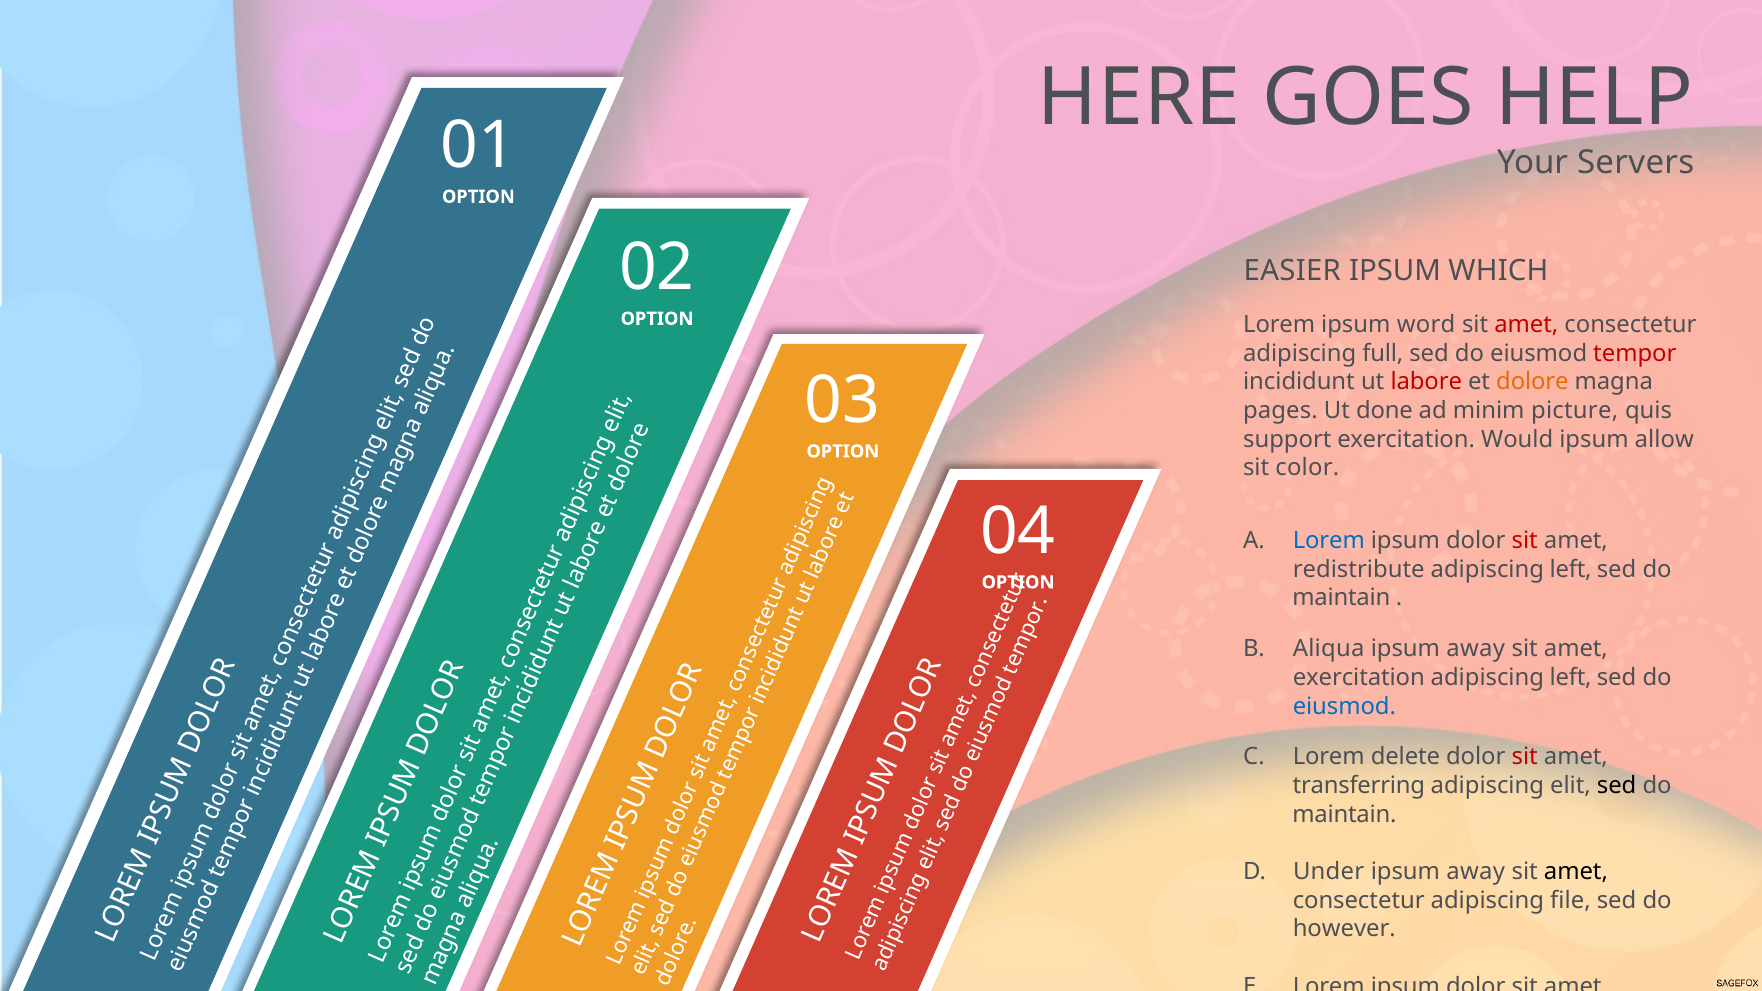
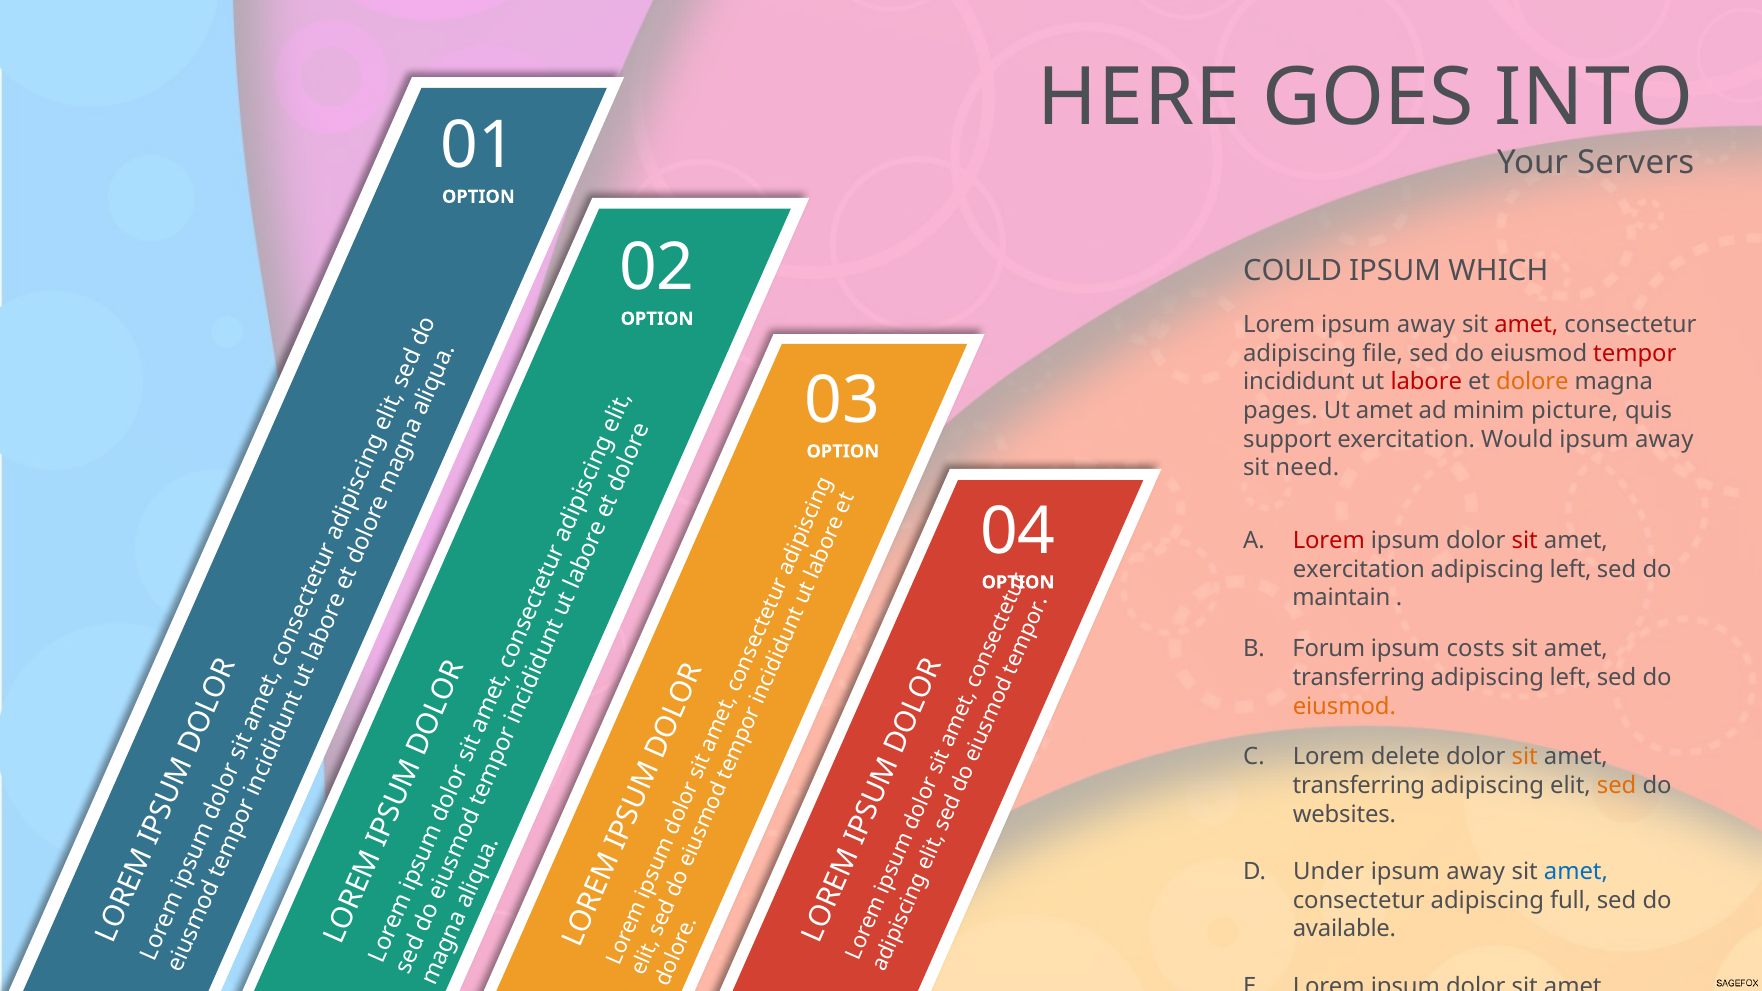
HELP: HELP -> INTO (1594, 98)
EASIER: EASIER -> COULD (1293, 271)
Lorem ipsum word: word -> away (1426, 325)
full: full -> file (1383, 353)
Ut done: done -> amet (1385, 411)
allow: allow -> away (1664, 439)
color: color -> need (1307, 468)
Lorem colour: blue -> red (1329, 541)
redistribute: redistribute -> exercitation (1359, 570)
Aliqua: Aliqua -> Forum (1329, 649)
away: away -> costs (1476, 649)
exercitation: exercitation -> transferring (1359, 678)
eiusmod colour: blue -> orange (1344, 706)
sit colour: red -> orange (1525, 757)
sed colour: black -> orange (1617, 786)
maintain: maintain -> websites (1344, 814)
amet colour: black -> blue (1576, 872)
file: file -> full (1571, 900)
however: however -> available (1344, 929)
